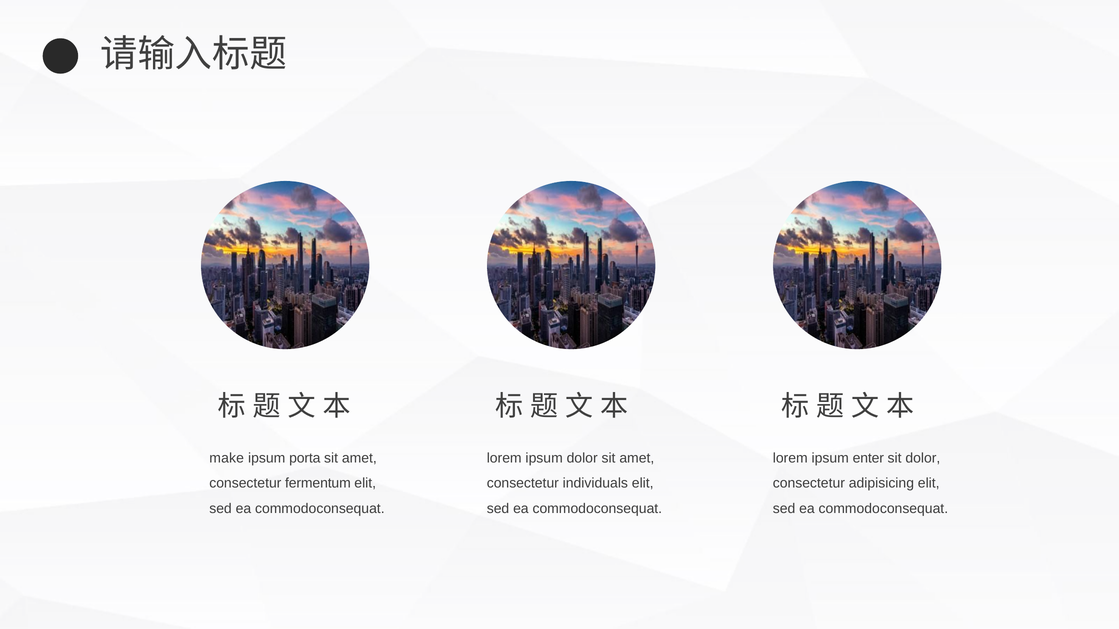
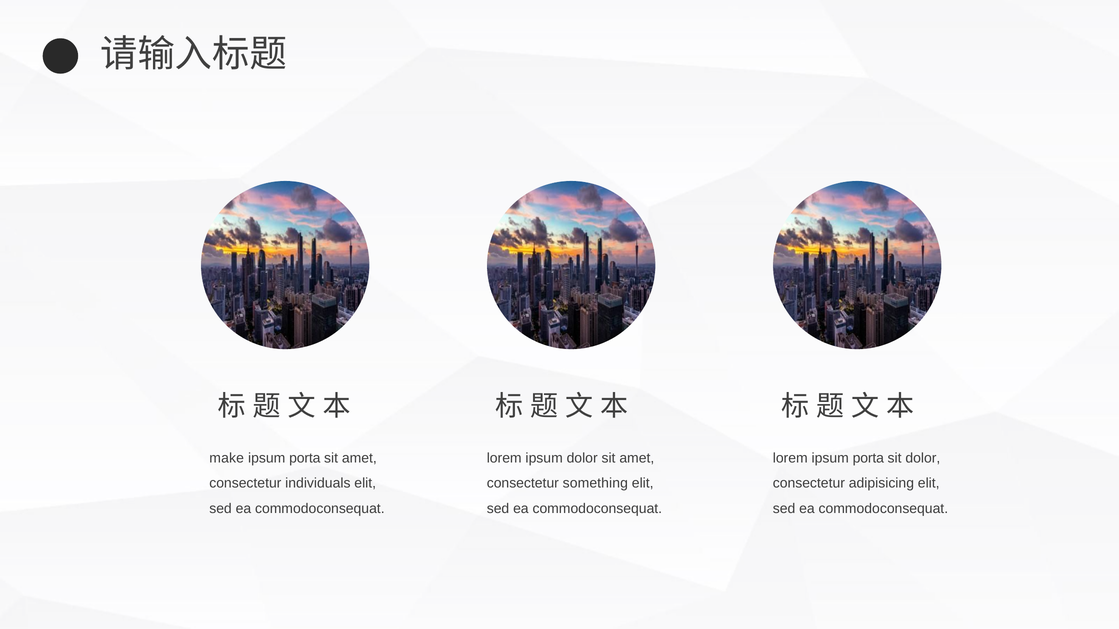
lorem ipsum enter: enter -> porta (868, 458)
fermentum: fermentum -> individuals (318, 484)
individuals: individuals -> something (595, 484)
